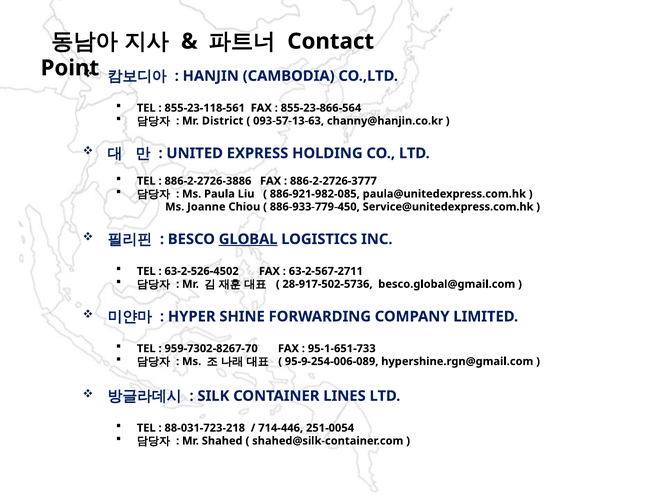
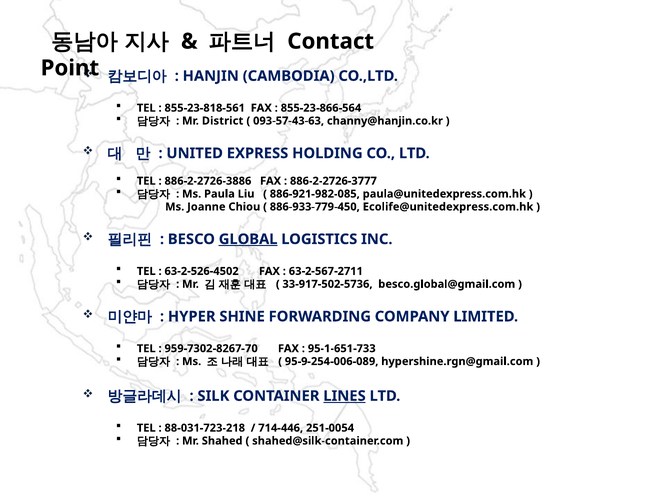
855-23-118-561: 855-23-118-561 -> 855-23-818-561 (205, 108)
093-57-13-63: 093-57-13-63 -> 093-57-43-63 (289, 121)
Service@unitedexpress.com.hk: Service@unitedexpress.com.hk -> Ecolife@unitedexpress.com.hk (448, 207)
28-917-502-5736: 28-917-502-5736 -> 33-917-502-5736 (328, 284)
LINES underline: none -> present (344, 396)
